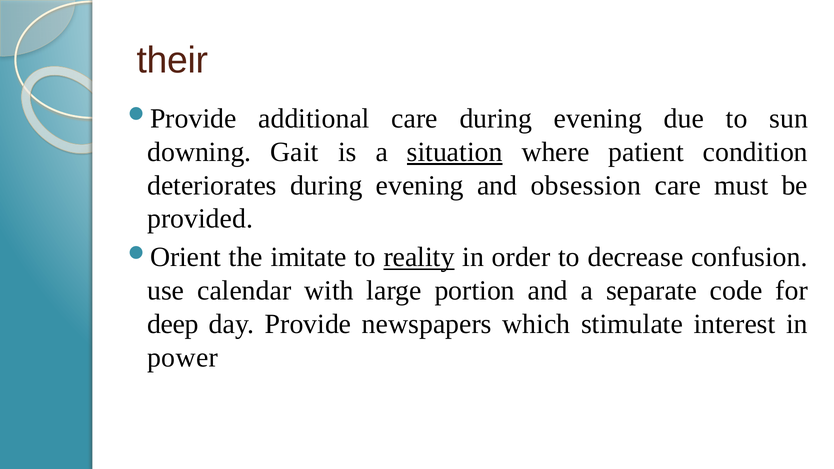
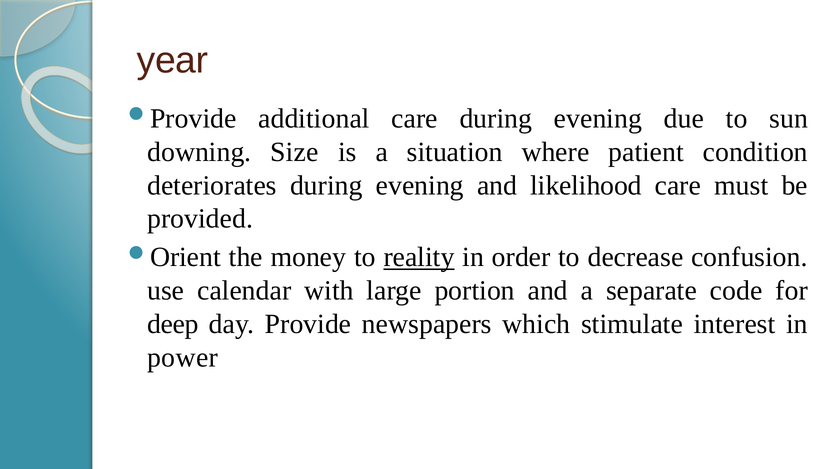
their: their -> year (173, 60)
Gait: Gait -> Size (294, 152)
situation underline: present -> none (455, 152)
obsession: obsession -> likelihood (586, 185)
imitate: imitate -> money (308, 257)
